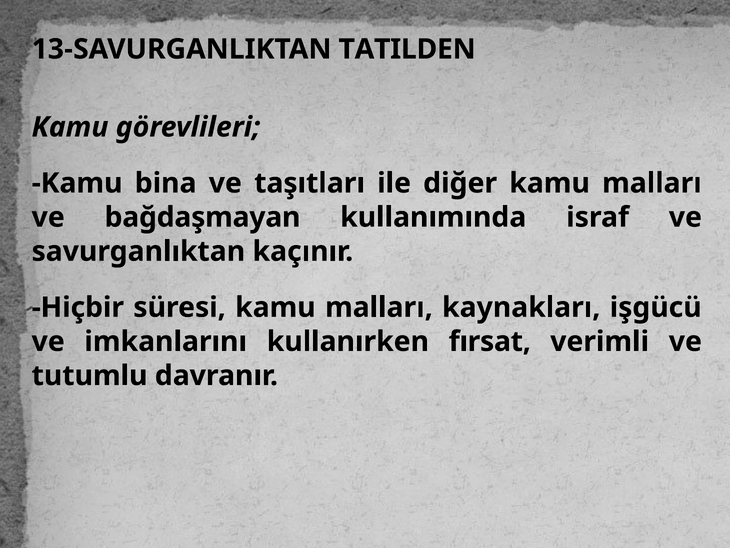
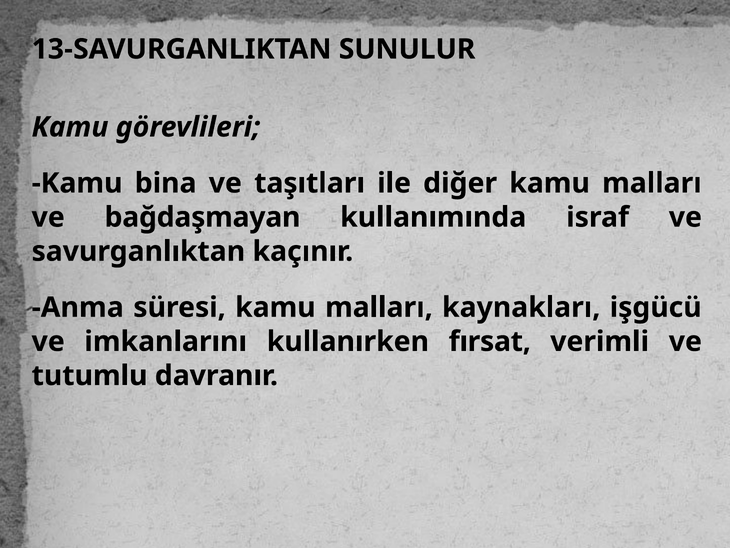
TATILDEN: TATILDEN -> SUNULUR (407, 49)
Hiçbir: Hiçbir -> Anma (78, 307)
